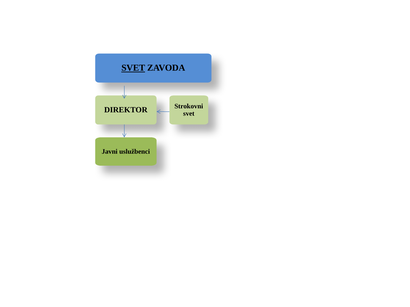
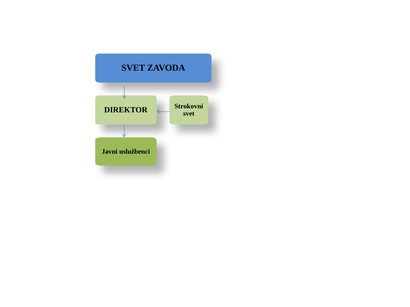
SVET underline: present -> none (133, 68)
